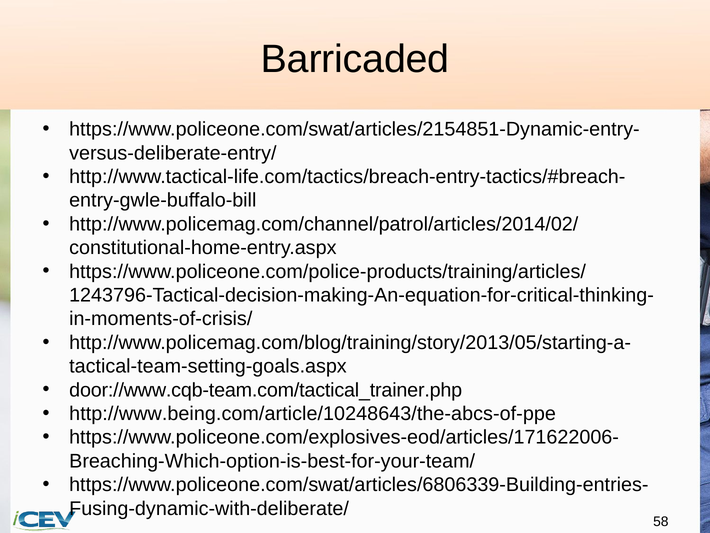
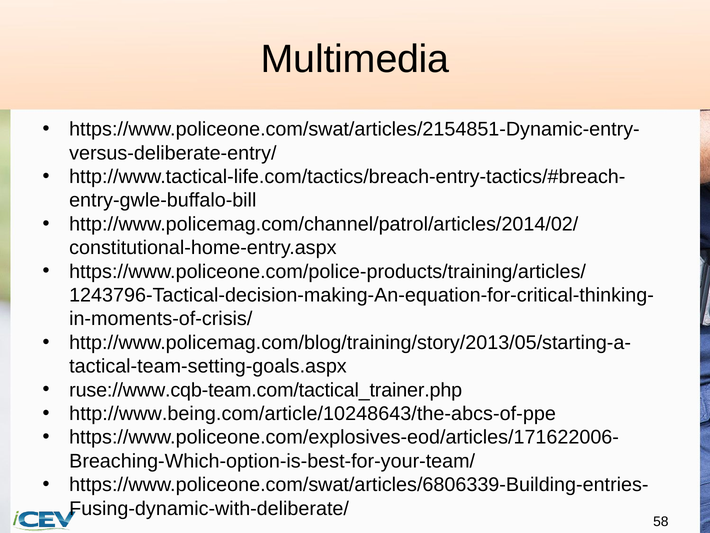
Barricaded: Barricaded -> Multimedia (355, 59)
door://www.cqb-team.com/tactical_trainer.php: door://www.cqb-team.com/tactical_trainer.php -> ruse://www.cqb-team.com/tactical_trainer.php (266, 390)
